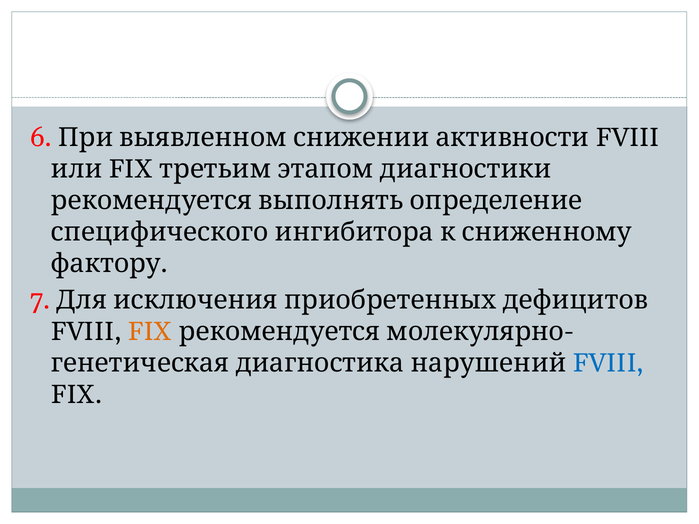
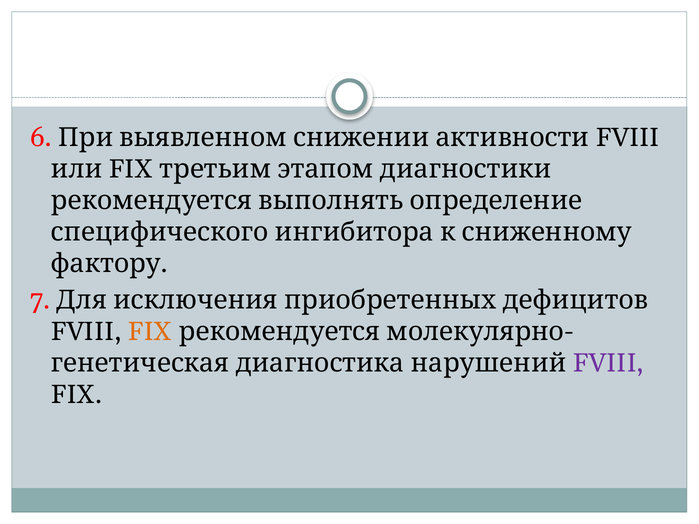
FVIII colour: blue -> purple (608, 363)
